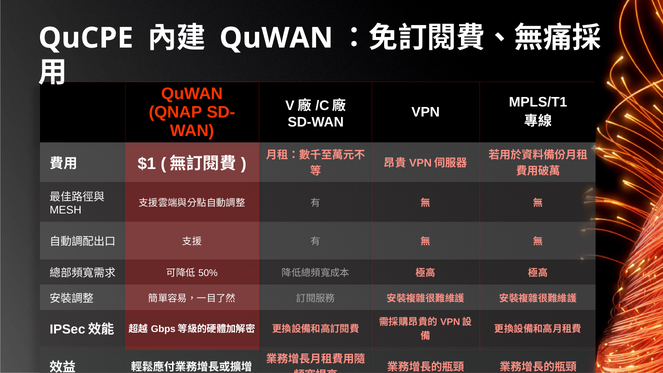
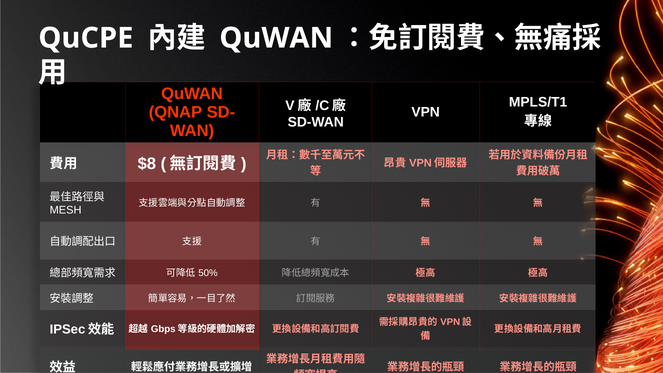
$1: $1 -> $8 (147, 164)
